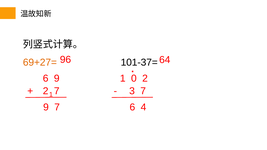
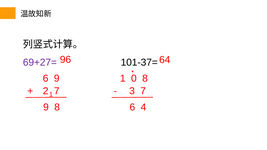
69+27= colour: orange -> purple (40, 63)
0 2: 2 -> 8 (145, 79)
9 7: 7 -> 8 (57, 107)
